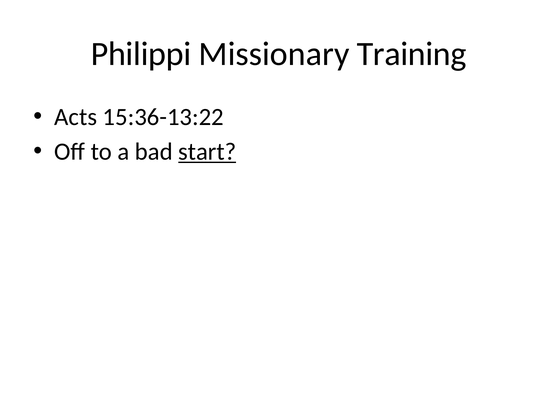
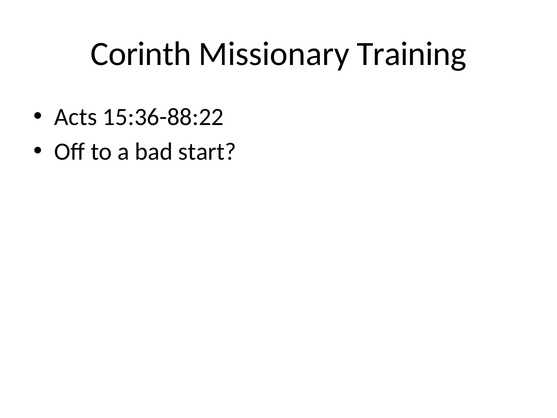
Philippi: Philippi -> Corinth (141, 54)
15:36-13:22: 15:36-13:22 -> 15:36-88:22 (163, 117)
start underline: present -> none (207, 152)
